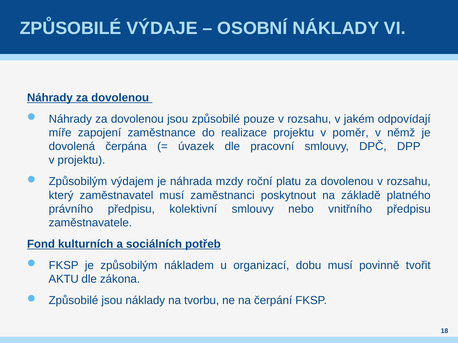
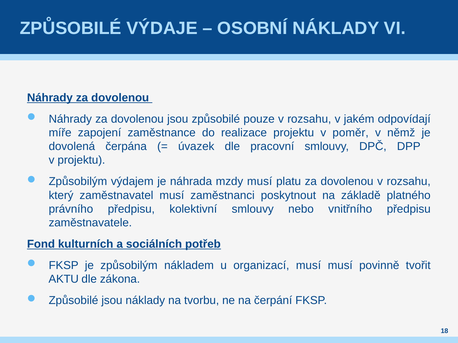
mzdy roční: roční -> musí (260, 182)
organizací dobu: dobu -> musí (308, 266)
